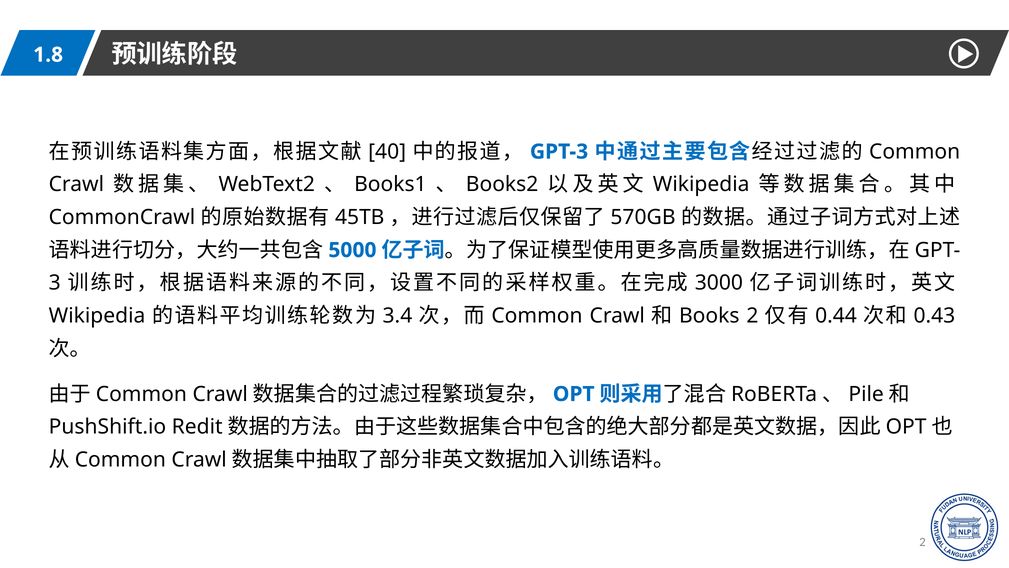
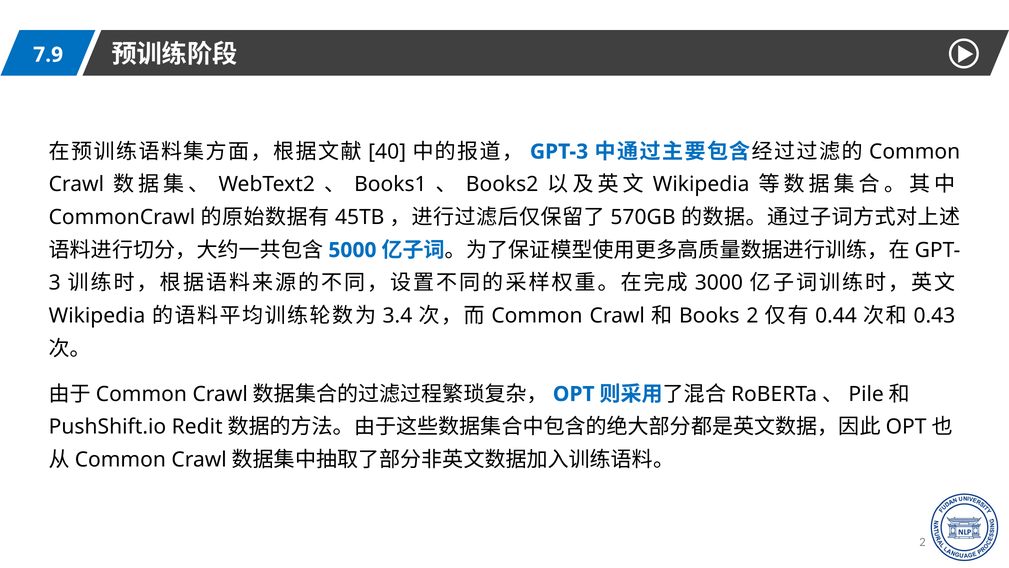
1.8: 1.8 -> 7.9 (48, 55)
